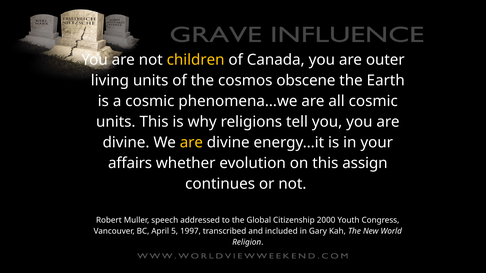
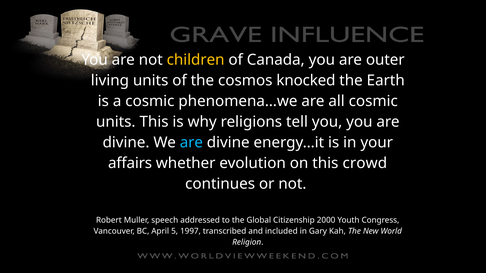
obscene: obscene -> knocked (306, 81)
are colour: yellow -> light blue (191, 143)
assign: assign -> crowd (365, 163)
